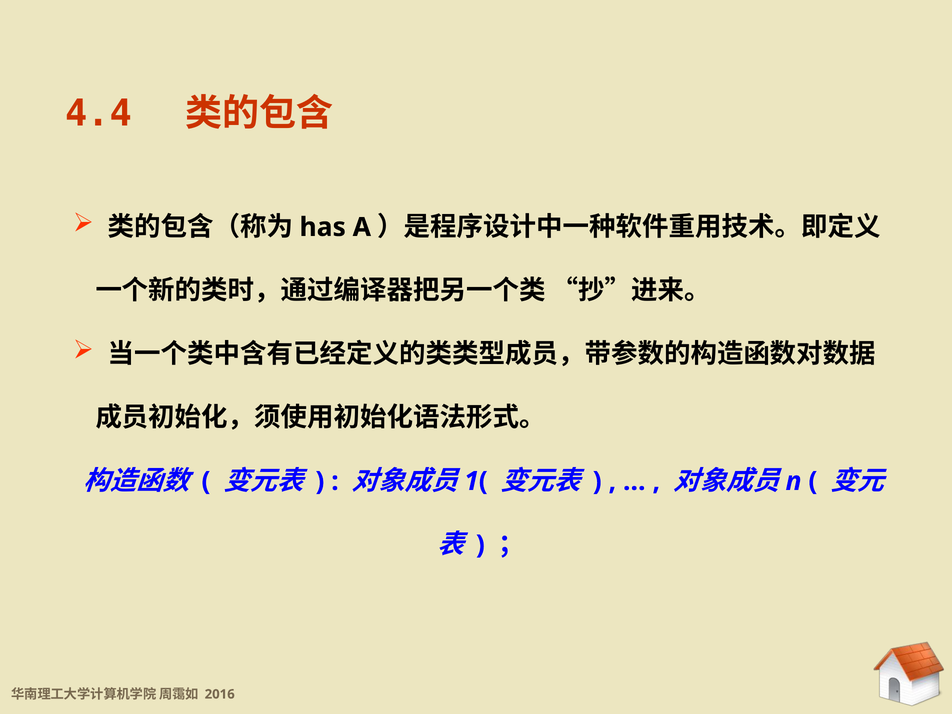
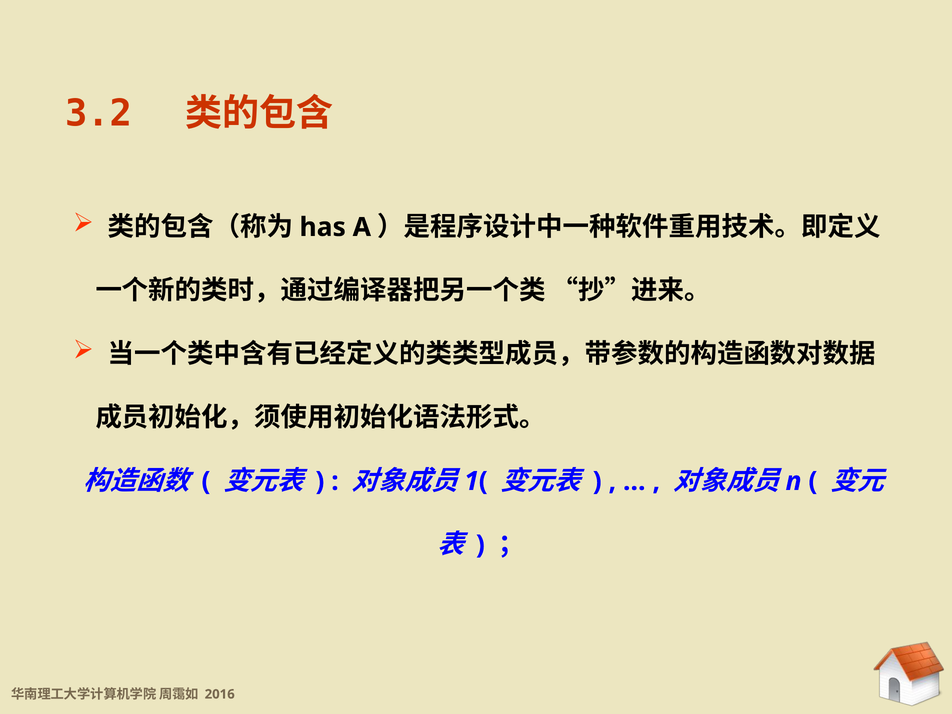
4.4: 4.4 -> 3.2 (99, 114)
